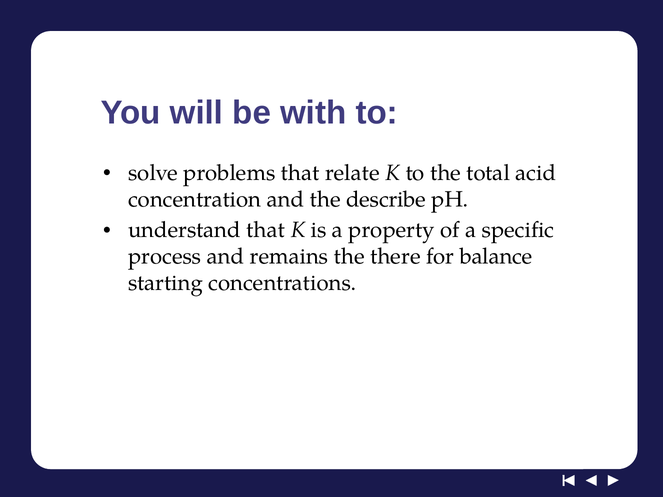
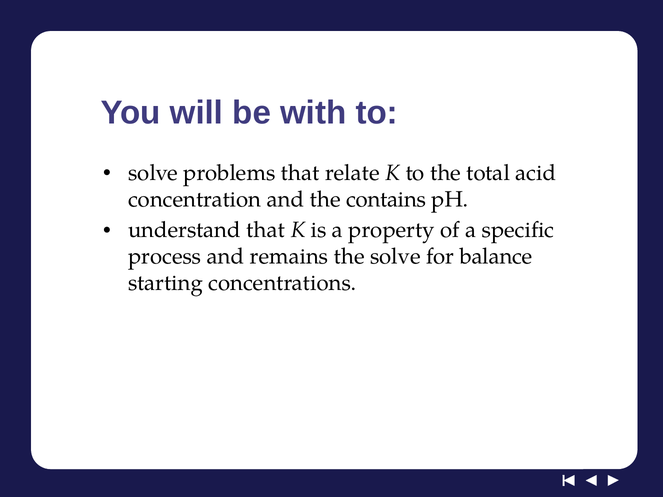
describe: describe -> contains (386, 199)
the there: there -> solve (396, 257)
